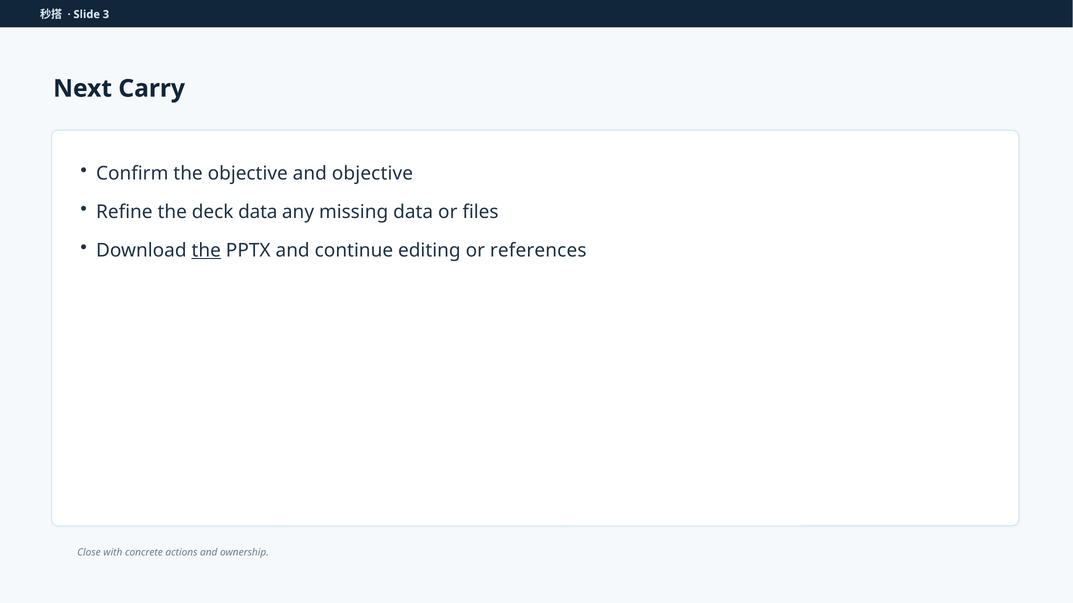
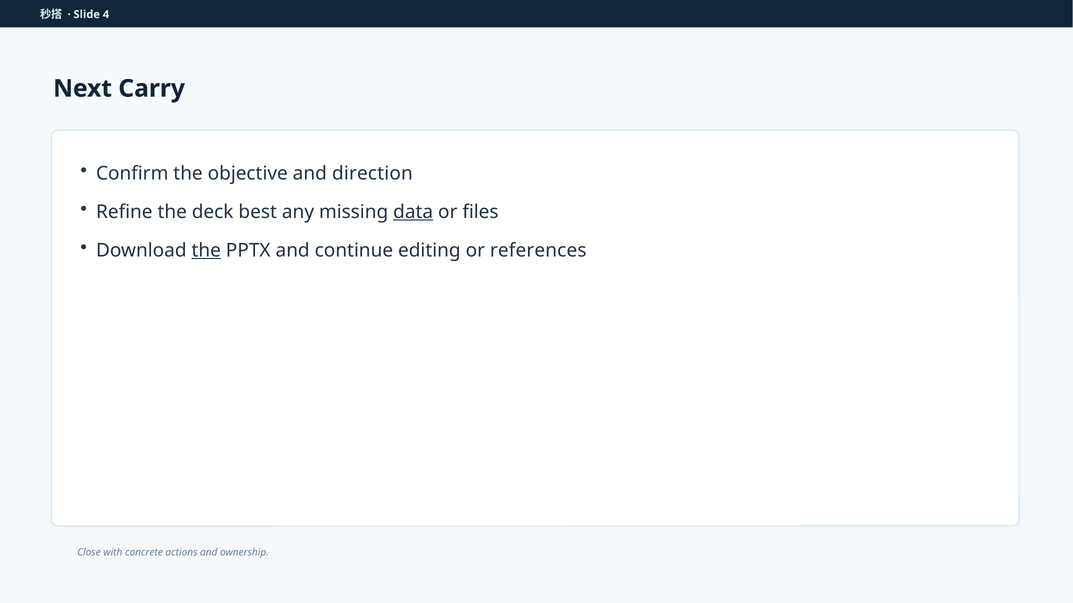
3: 3 -> 4 (106, 14)
and objective: objective -> direction (372, 174)
deck data: data -> best (258, 212)
data underline: none -> present (413, 212)
